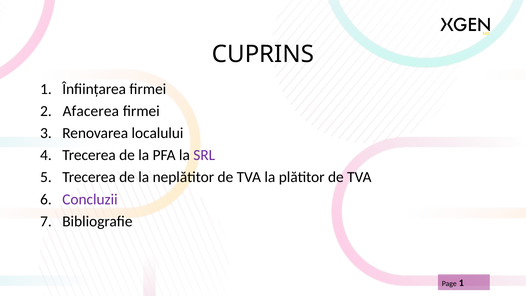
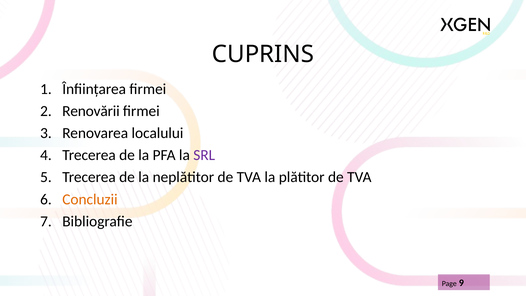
Afacerea: Afacerea -> Renovării (91, 111)
Concluzii colour: purple -> orange (90, 199)
Page 1: 1 -> 9 (461, 283)
